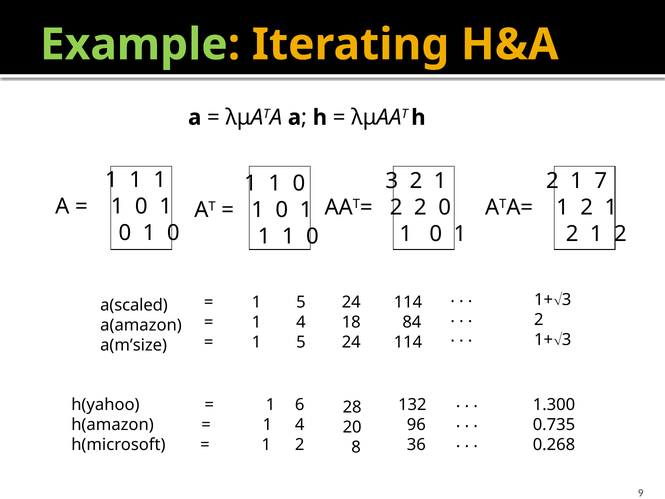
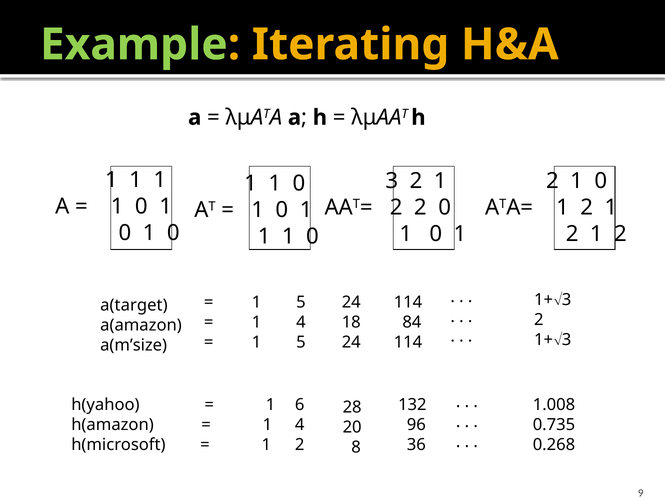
2 1 7: 7 -> 0 (601, 181)
a(scaled: a(scaled -> a(target (134, 305)
1.300: 1.300 -> 1.008 (554, 405)
